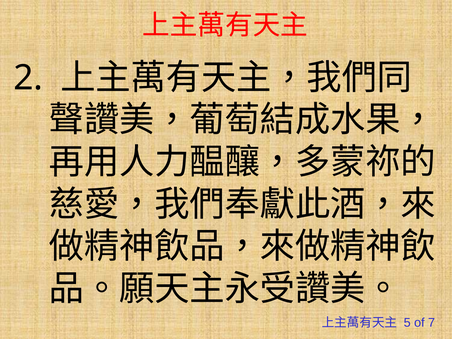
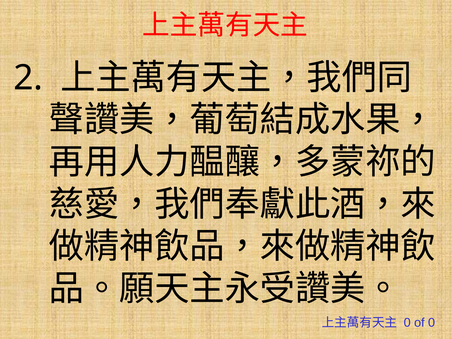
5: 5 -> 0 (407, 323)
of 7: 7 -> 0 (432, 323)
